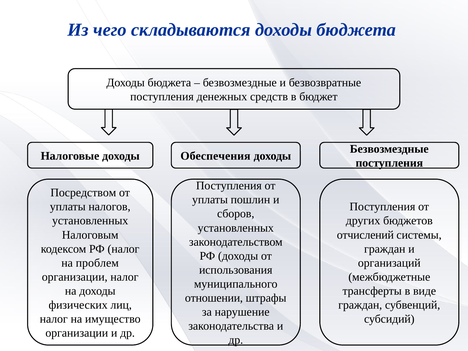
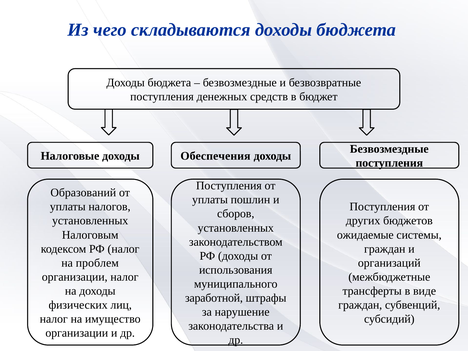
Посредством: Посредством -> Образований (83, 193)
отчислений: отчислений -> ожидаемые (365, 235)
отношении: отношении -> заработной (214, 298)
